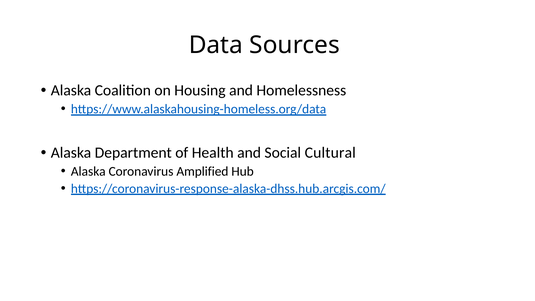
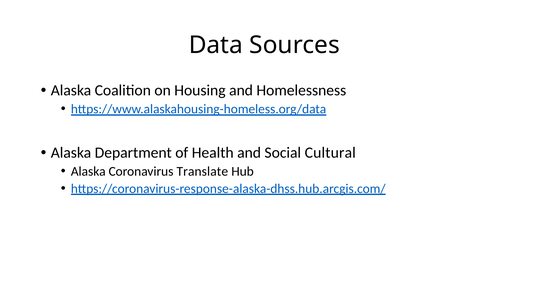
Amplified: Amplified -> Translate (202, 171)
